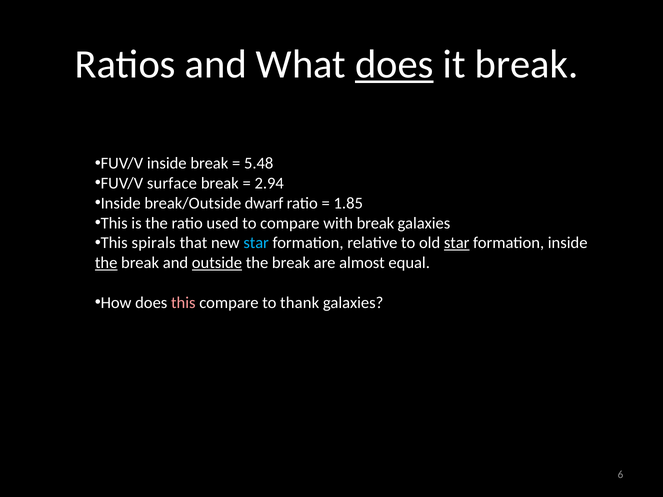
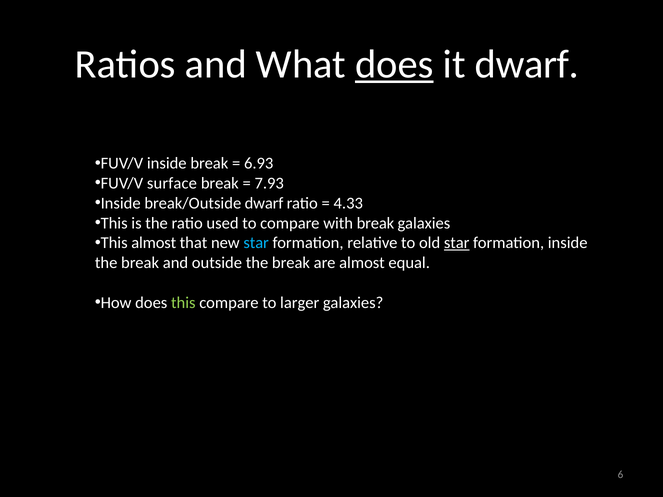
it break: break -> dwarf (527, 64)
5.48: 5.48 -> 6.93 (259, 164)
2.94: 2.94 -> 7.93 (269, 183)
1.85: 1.85 -> 4.33 (348, 203)
This spirals: spirals -> almost (154, 243)
the underline: present -> none (106, 263)
outside underline: present -> none (217, 263)
this colour: pink -> light green (183, 303)
thank: thank -> larger (300, 303)
